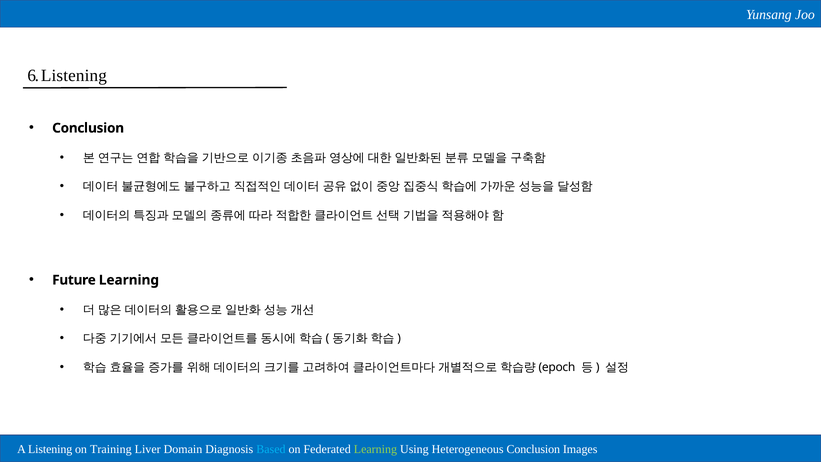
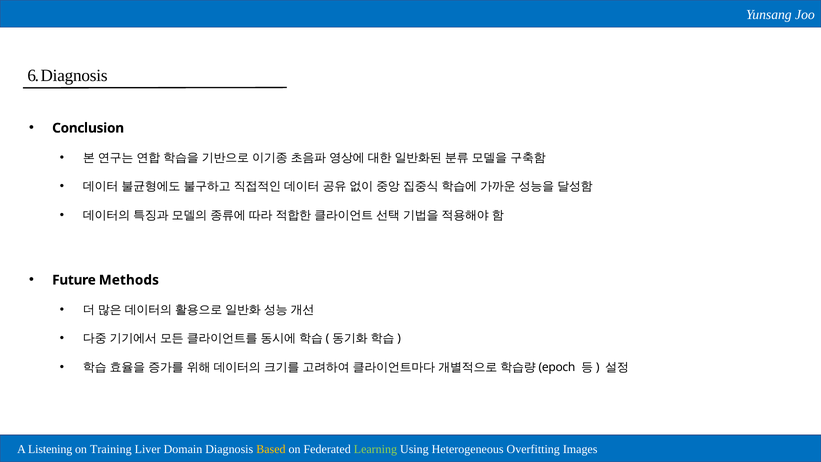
6 Listening: Listening -> Diagnosis (74, 75)
Future Learning: Learning -> Methods (129, 280)
Based colour: light blue -> yellow (271, 449)
Heterogeneous Conclusion: Conclusion -> Overfitting (533, 449)
